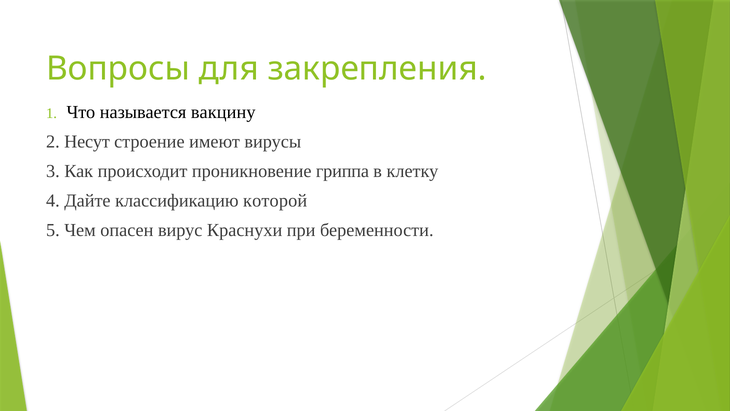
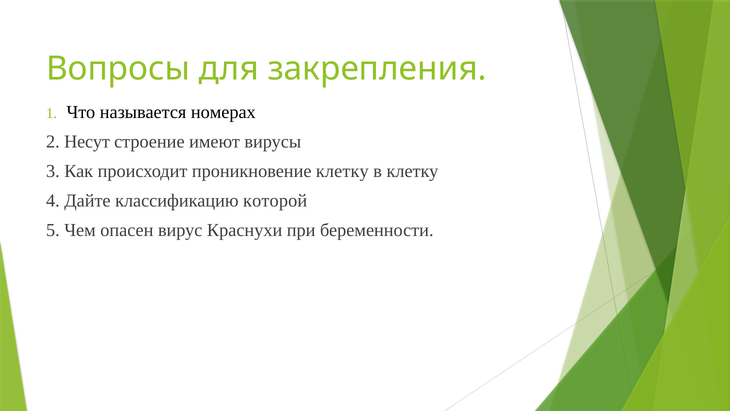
вакцину: вакцину -> номерах (223, 112)
проникновение гриппа: гриппа -> клетку (342, 171)
